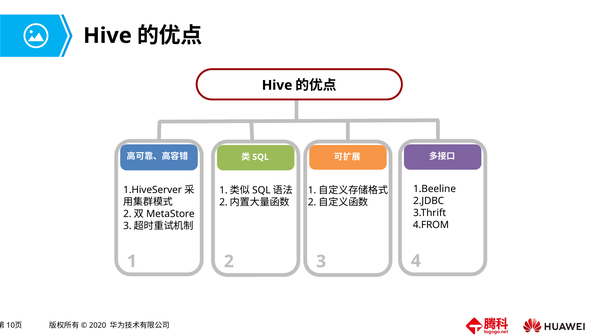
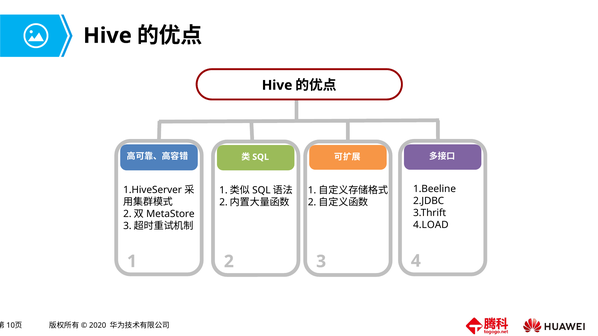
4.FROM: 4.FROM -> 4.LOAD (431, 225)
